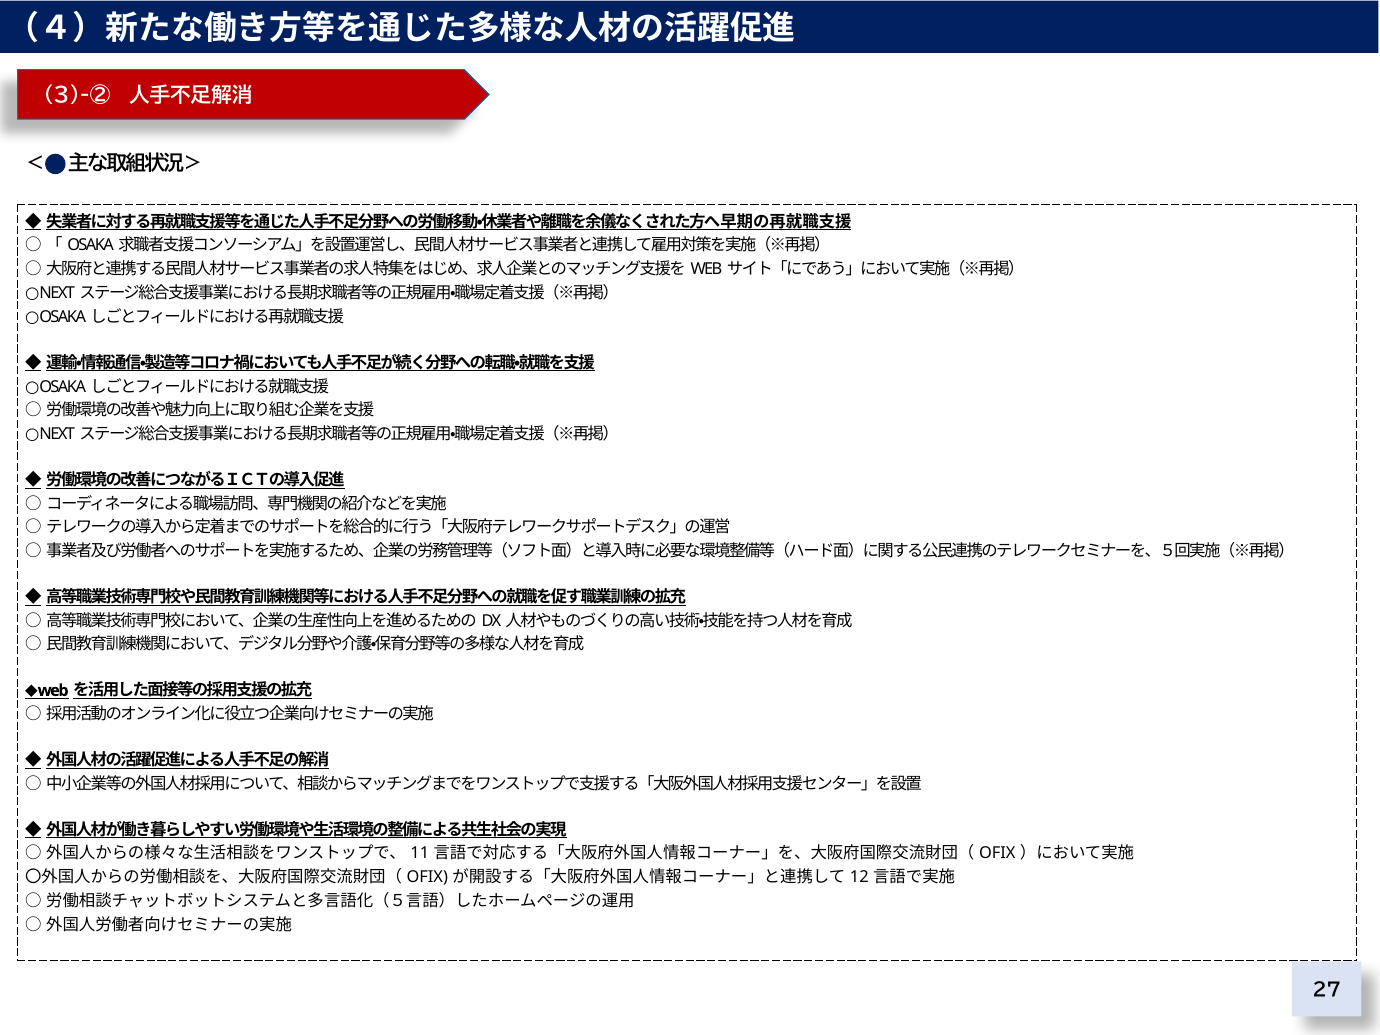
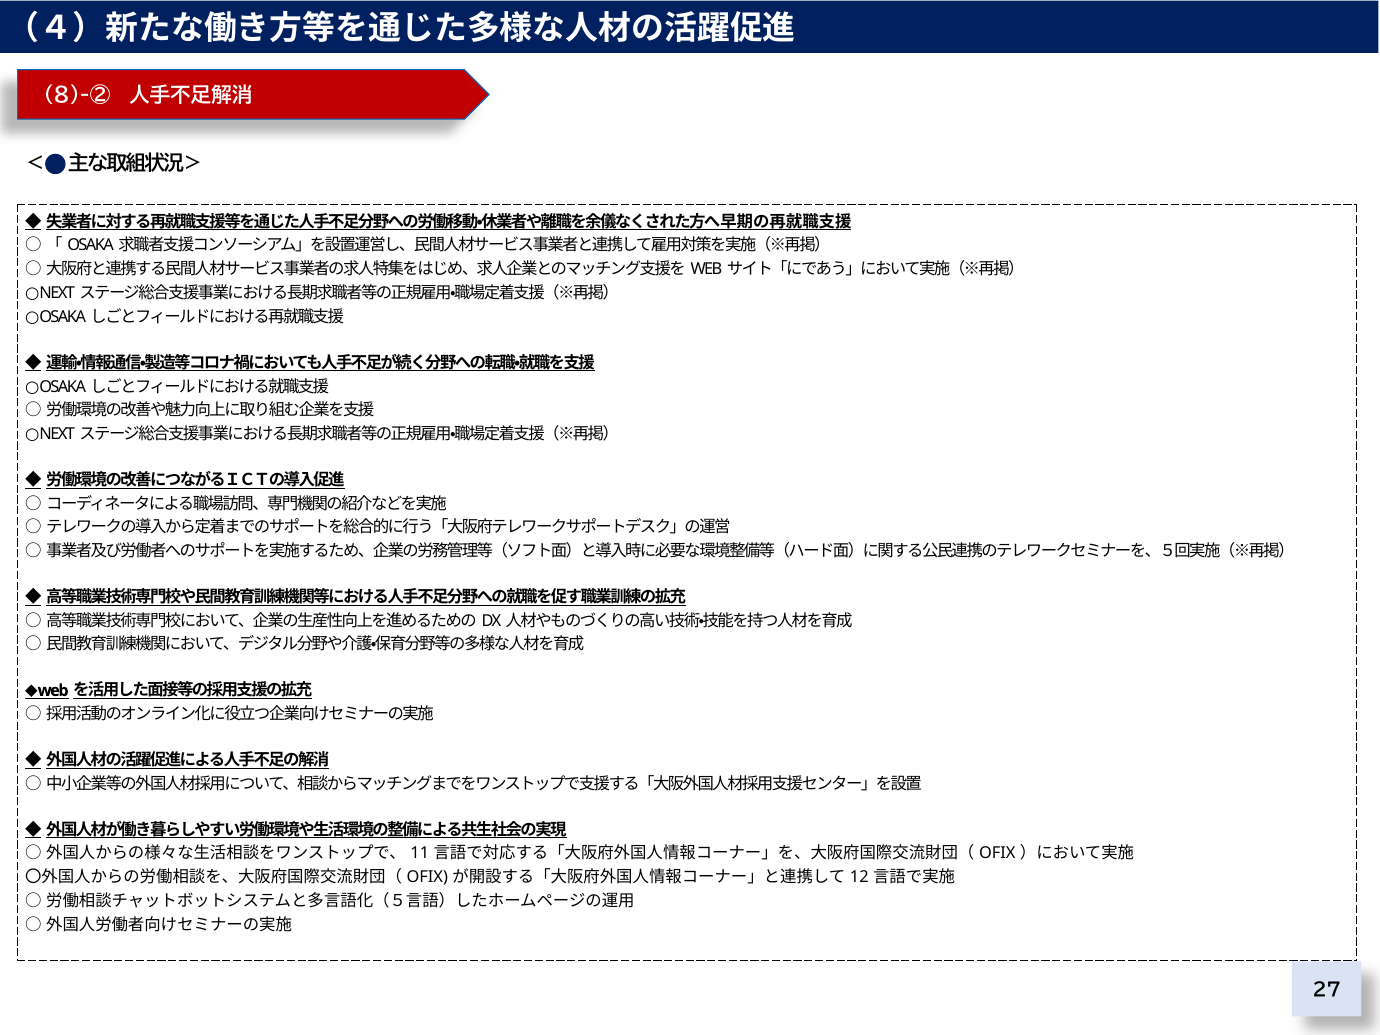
3)-②: 3)-② -> 8)-② (77, 96)
